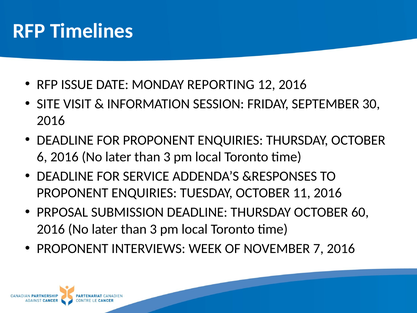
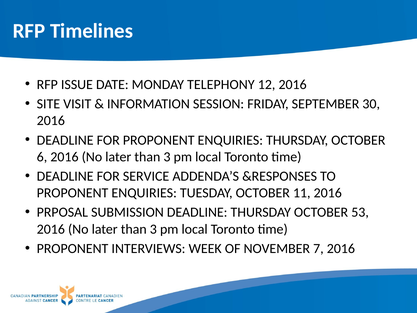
REPORTING: REPORTING -> TELEPHONY (221, 84)
60: 60 -> 53 (360, 212)
